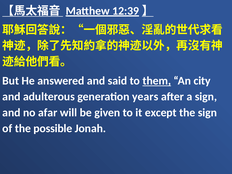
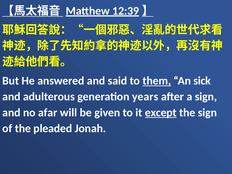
city: city -> sick (202, 81)
except underline: none -> present (161, 113)
possible: possible -> pleaded (53, 128)
